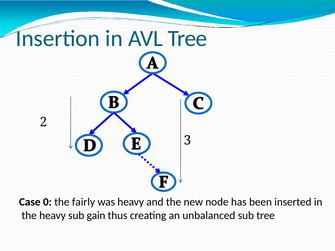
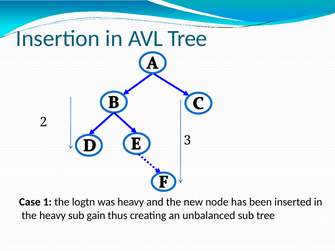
0: 0 -> 1 (47, 202)
fairly: fairly -> logtn (84, 202)
